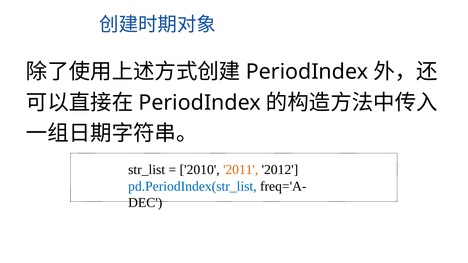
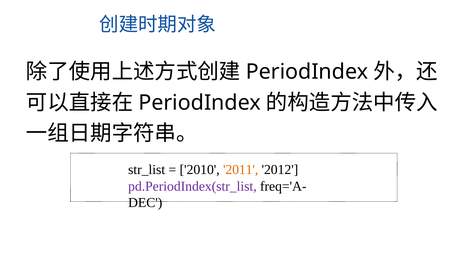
pd.PeriodIndex(str_list colour: blue -> purple (192, 186)
